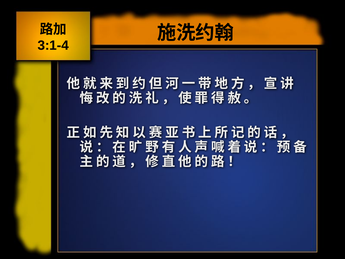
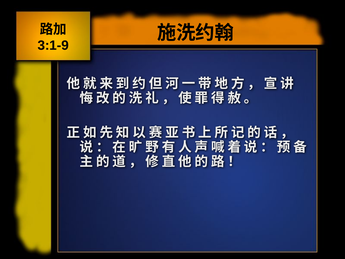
3:1-4: 3:1-4 -> 3:1-9 (53, 45)
